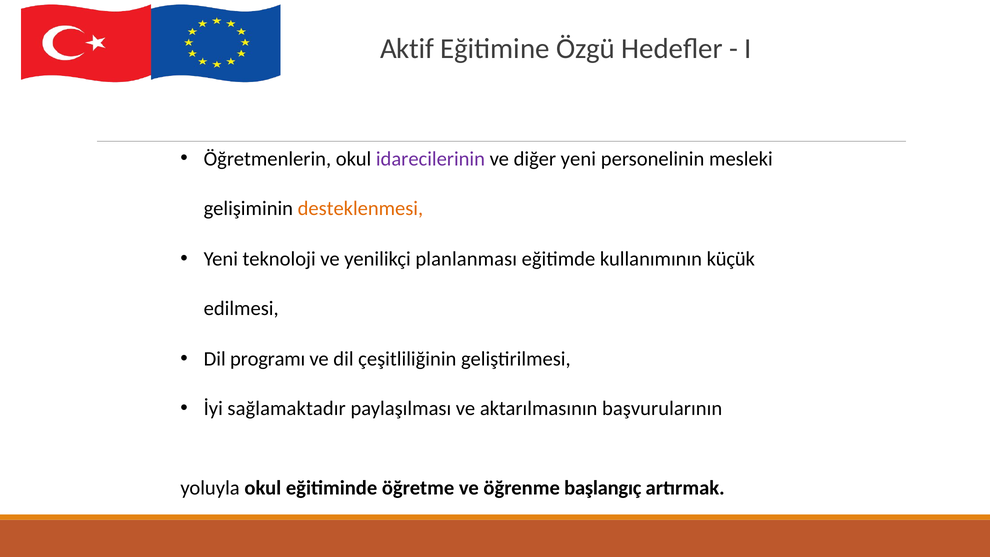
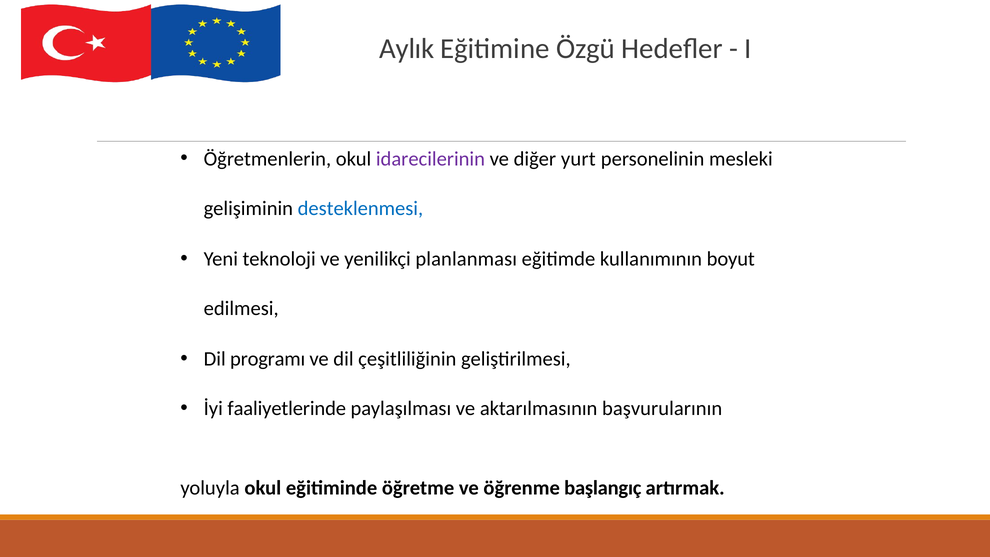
Aktif: Aktif -> Aylık (407, 48)
diğer yeni: yeni -> yurt (578, 159)
desteklenmesi colour: orange -> blue (360, 208)
küçük: küçük -> boyut (731, 259)
sağlamaktadır: sağlamaktadır -> faaliyetlerinde (287, 408)
